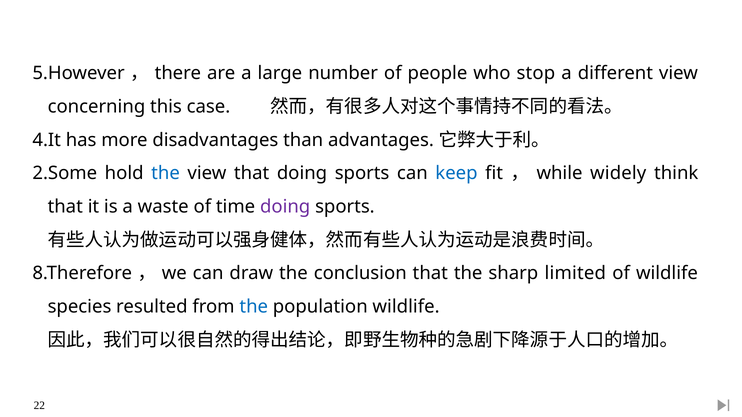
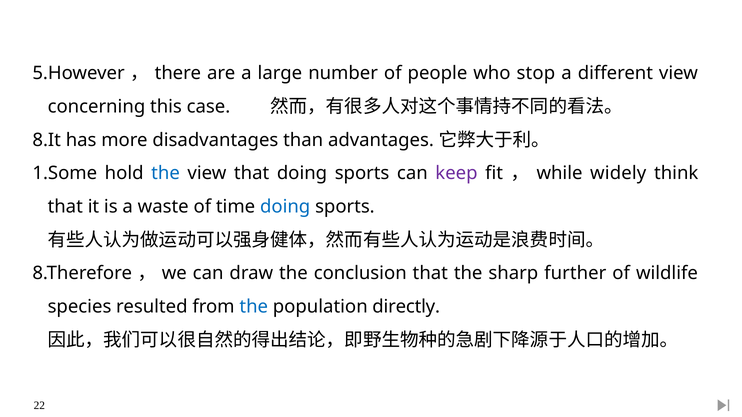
4.It: 4.It -> 8.It (47, 140)
2.Some: 2.Some -> 1.Some (65, 173)
keep colour: blue -> purple (456, 173)
doing colour: purple -> blue (285, 207)
limited: limited -> further (575, 274)
population wildlife: wildlife -> directly (406, 307)
